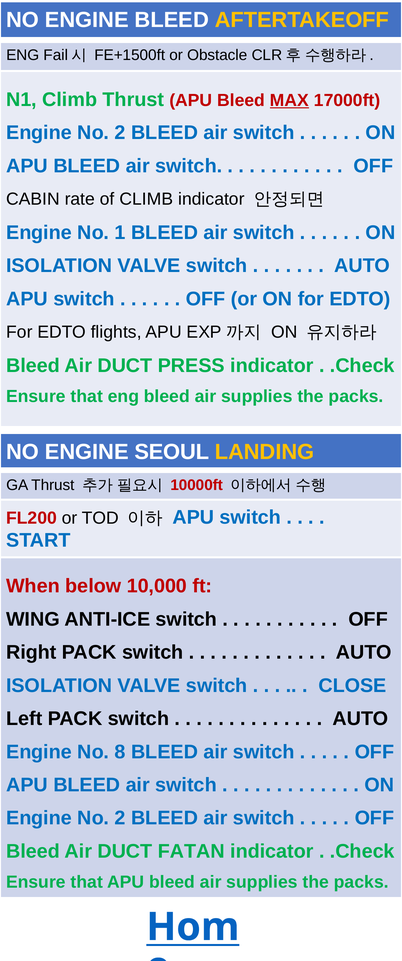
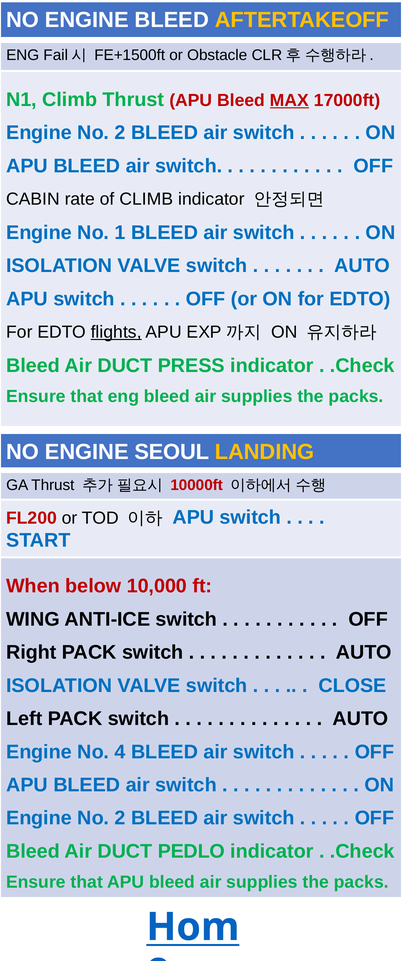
flights underline: none -> present (116, 332)
8: 8 -> 4 (120, 752)
FATAN: FATAN -> PEDLO (191, 852)
